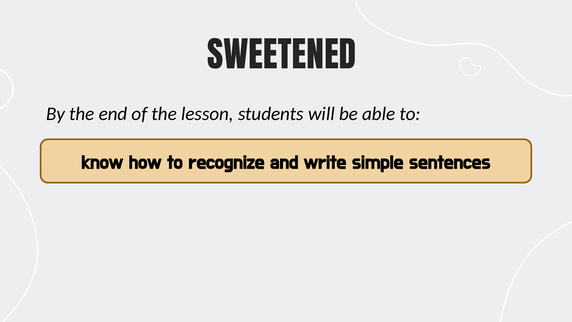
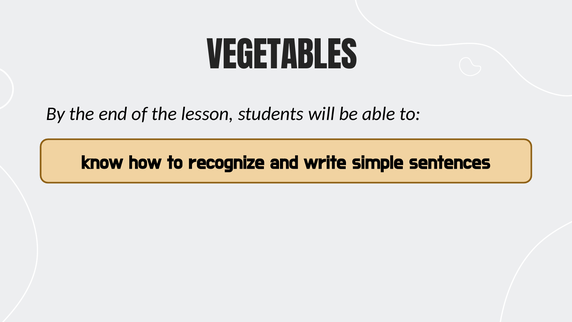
SWEETENED: SWEETENED -> VEGETABLES (282, 57)
